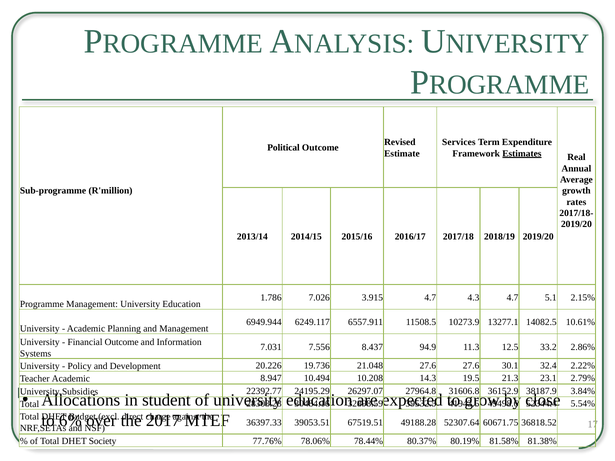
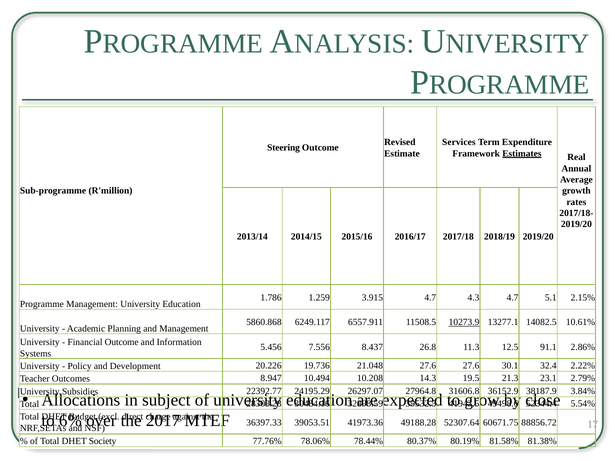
Political: Political -> Steering (284, 148)
7.026: 7.026 -> 1.259 (319, 298)
6949.944: 6949.944 -> 5860.868 (264, 322)
10273.9 underline: none -> present (464, 322)
7.031: 7.031 -> 5.456 (271, 347)
94.9: 94.9 -> 26.8 (428, 347)
33.2: 33.2 -> 91.1 (548, 347)
Teacher Academic: Academic -> Outcomes (71, 379)
student: student -> subject (166, 400)
67519.51: 67519.51 -> 41973.36 (365, 423)
36818.52: 36818.52 -> 88856.72 (539, 423)
